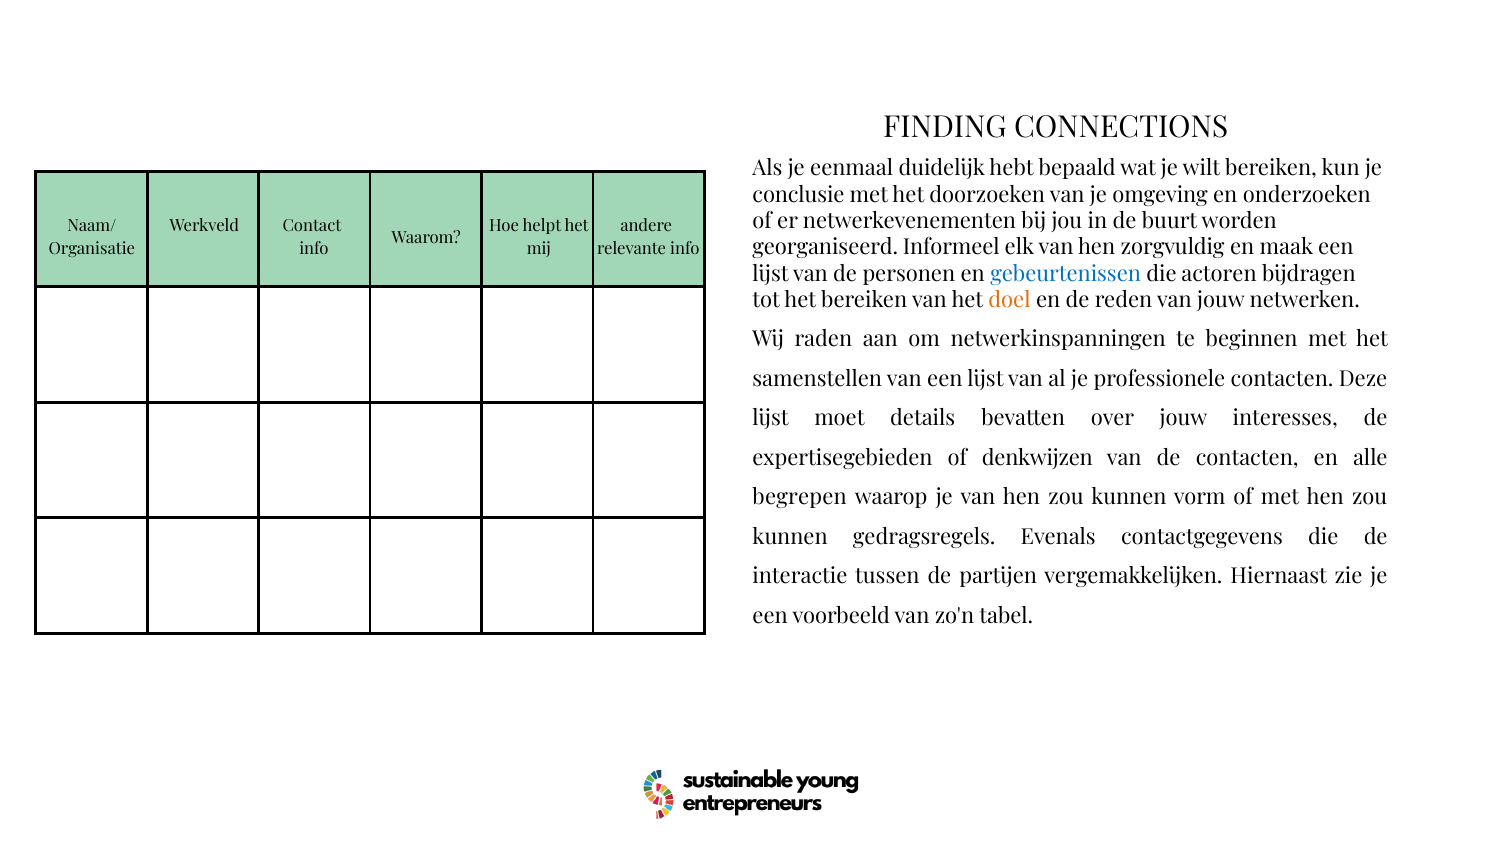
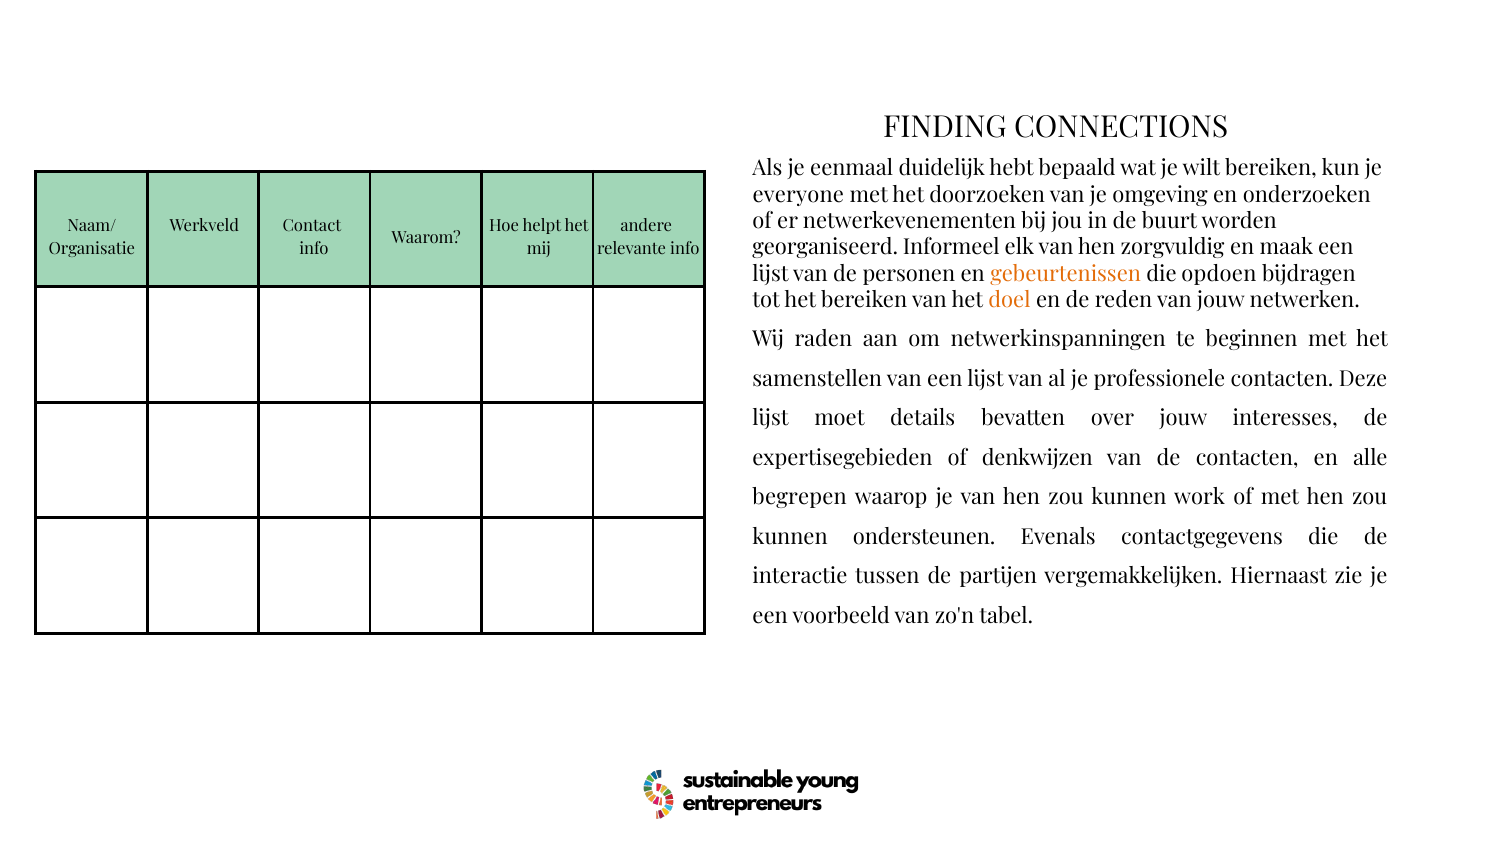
conclusie: conclusie -> everyone (798, 195)
gebeurtenissen colour: blue -> orange (1066, 274)
actoren: actoren -> opdoen (1219, 274)
vorm: vorm -> work (1200, 497)
gedragsregels: gedragsregels -> ondersteunen (924, 537)
